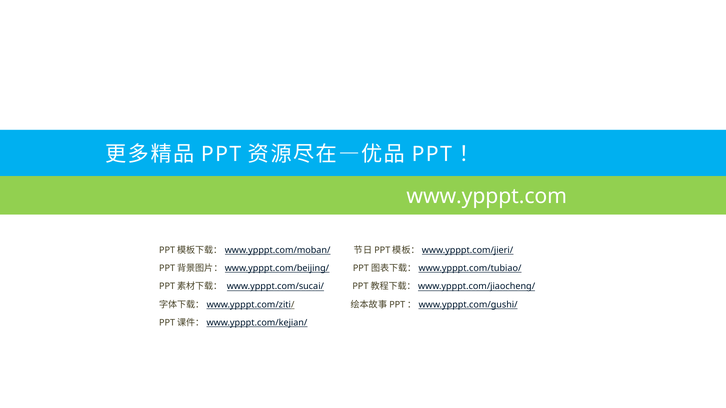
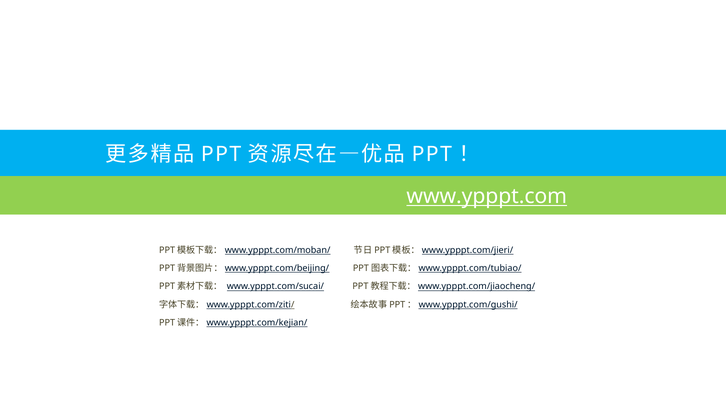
www.ypppt.com underline: none -> present (487, 197)
